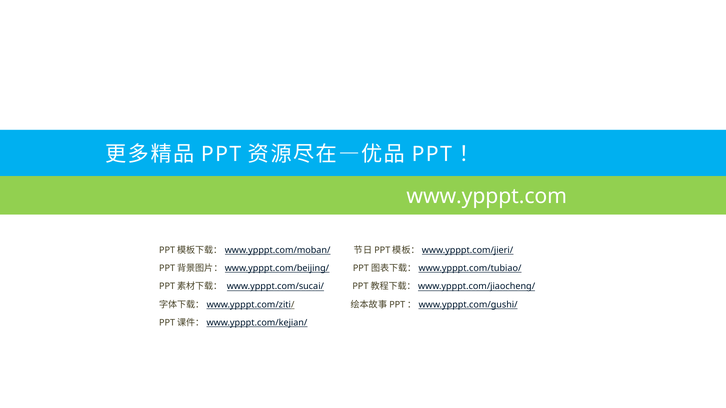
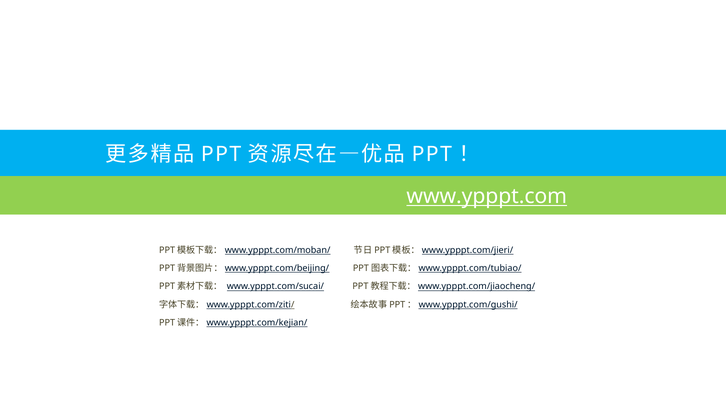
www.ypppt.com underline: none -> present (487, 197)
